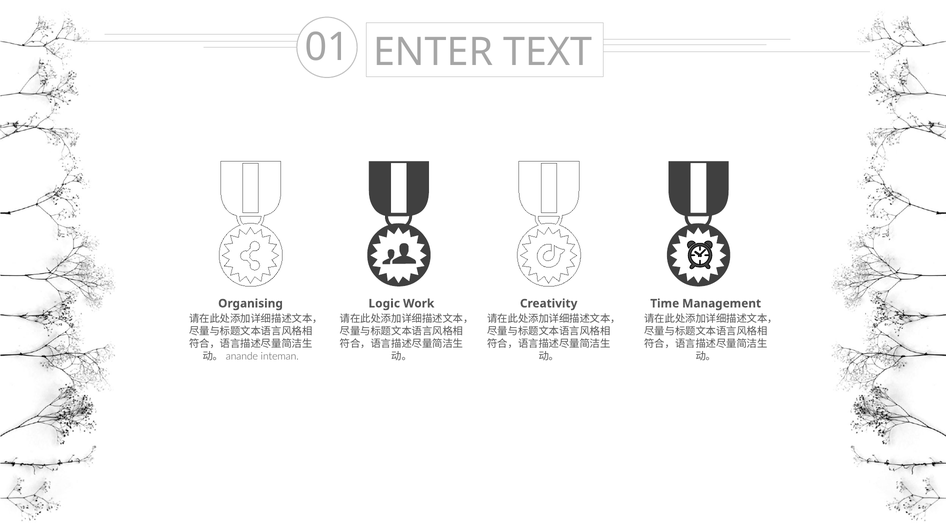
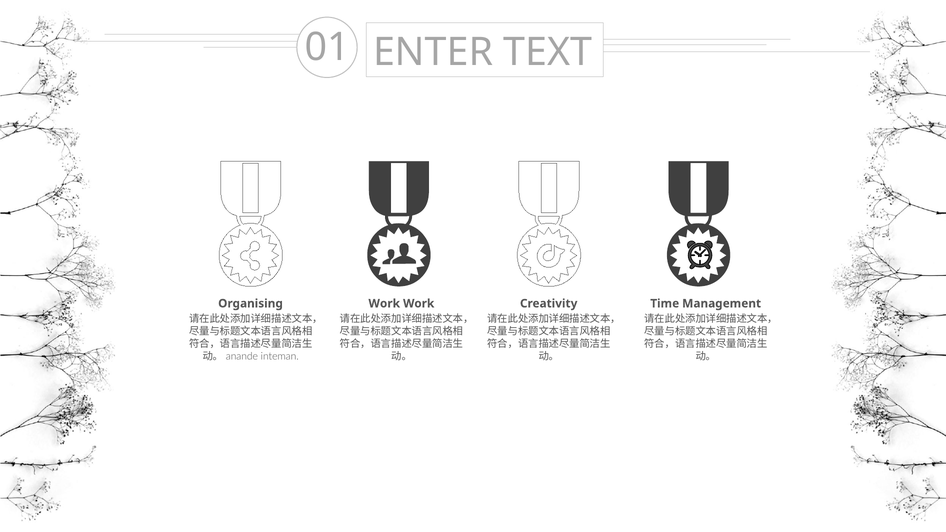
Logic: Logic -> Work (384, 304)
